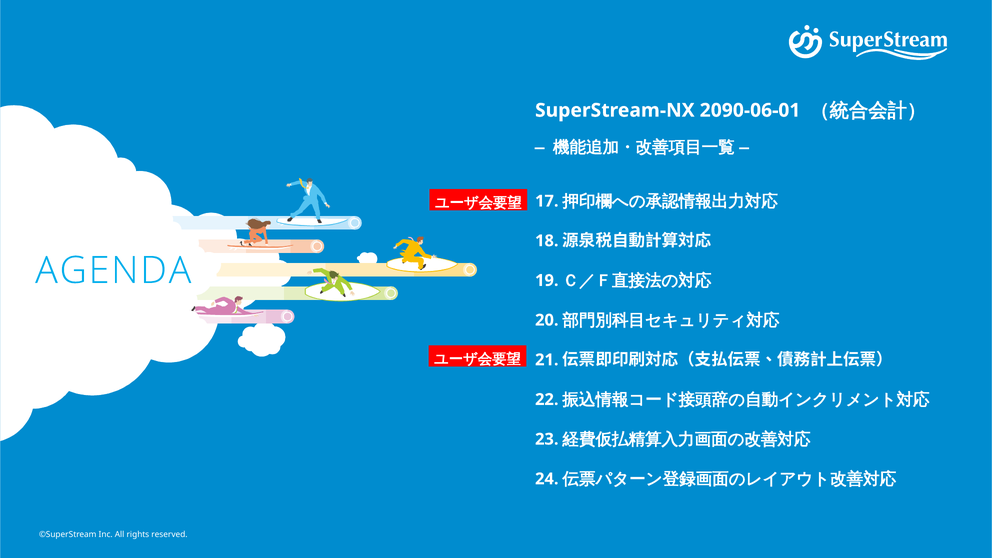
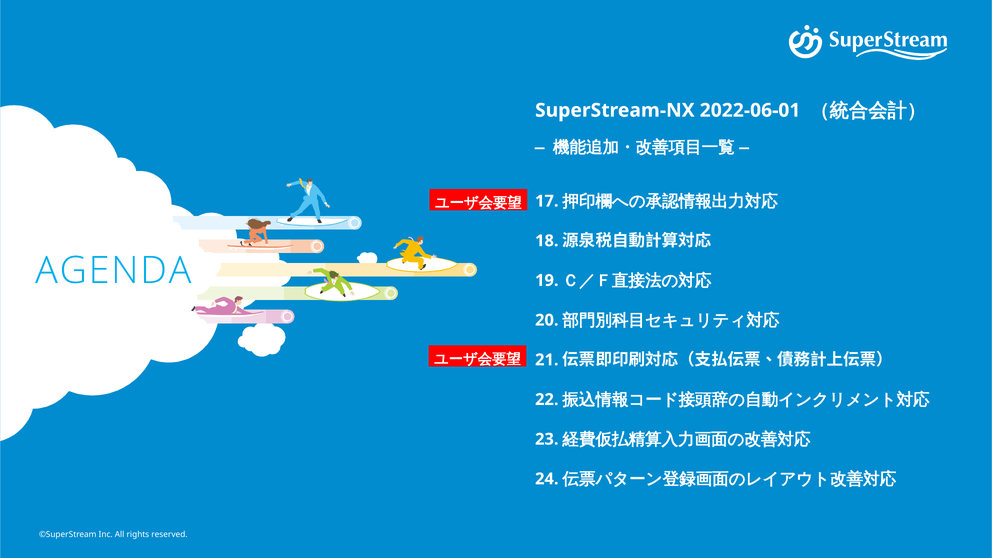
2090-06-01: 2090-06-01 -> 2022-06-01 (750, 110)
